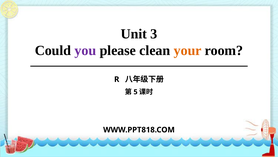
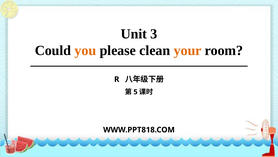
you colour: purple -> orange (85, 50)
